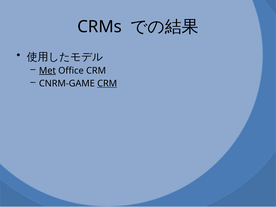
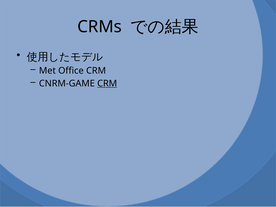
Met underline: present -> none (47, 71)
